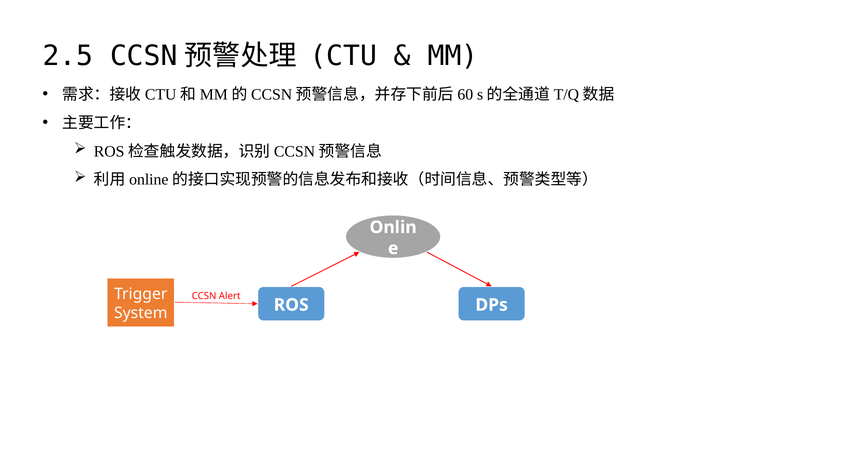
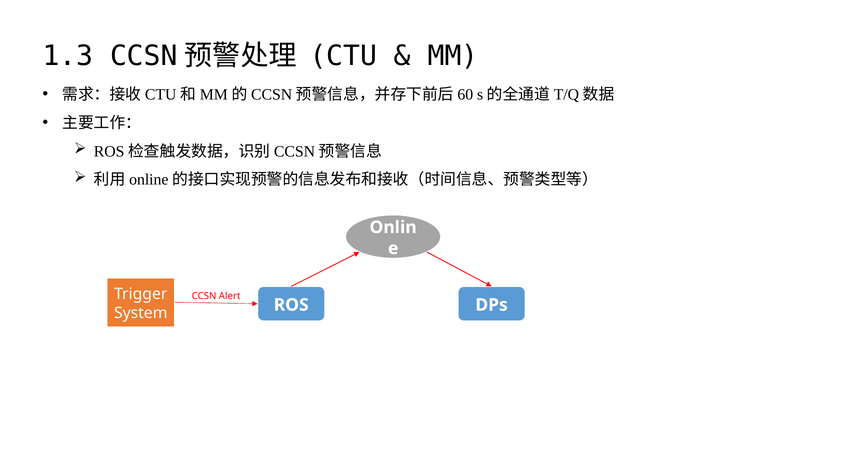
2.5: 2.5 -> 1.3 (68, 56)
